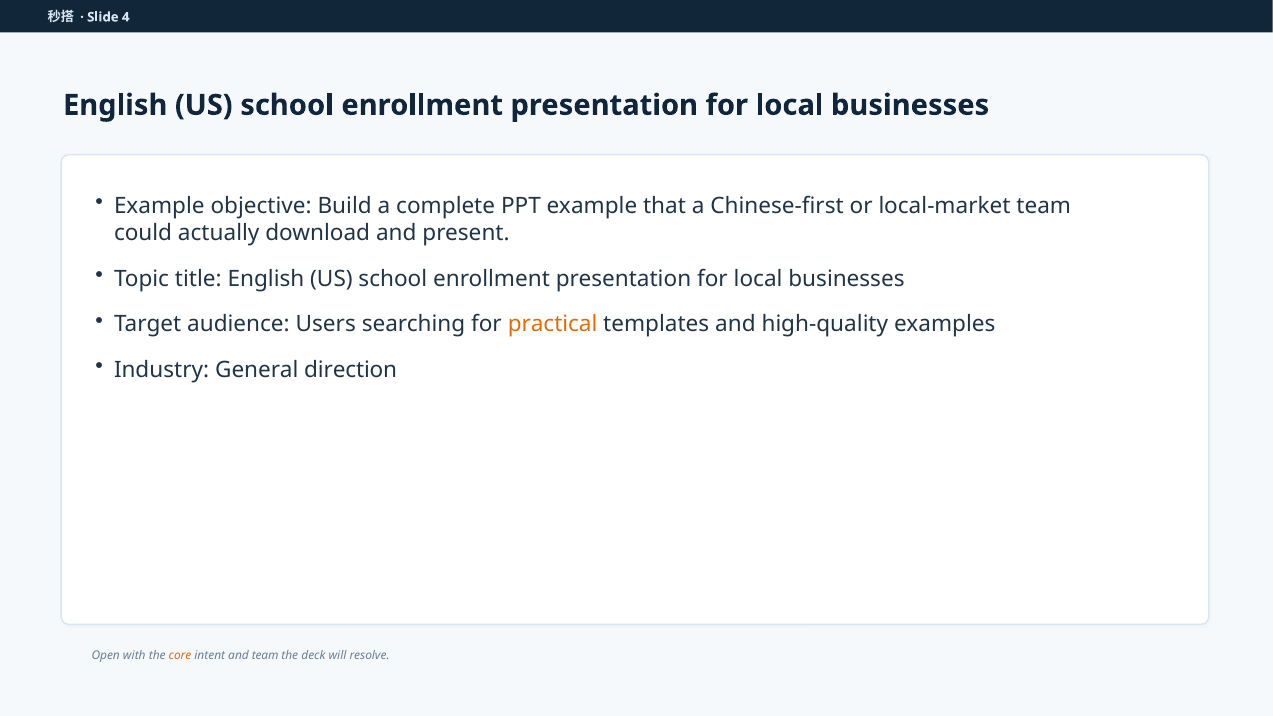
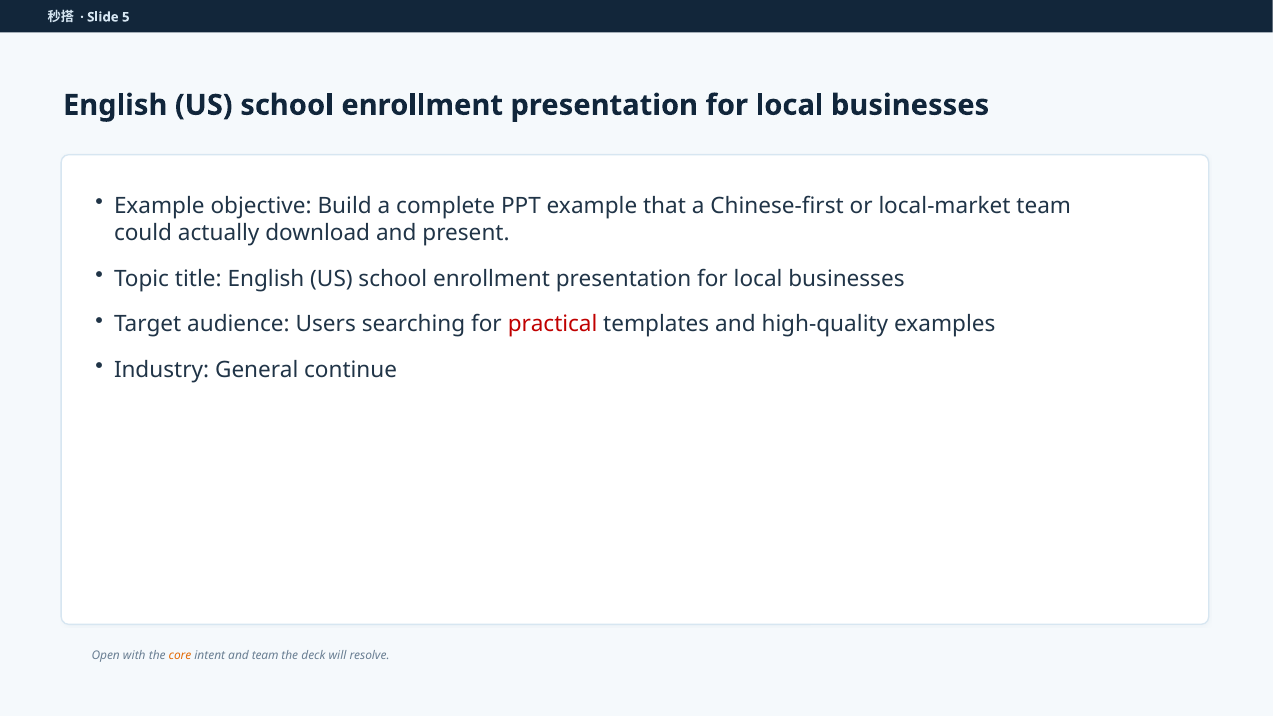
4: 4 -> 5 (126, 17)
practical colour: orange -> red (553, 324)
direction: direction -> continue (351, 370)
